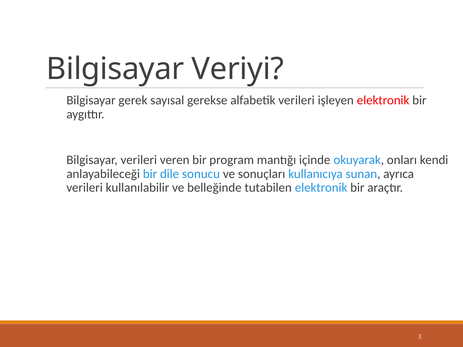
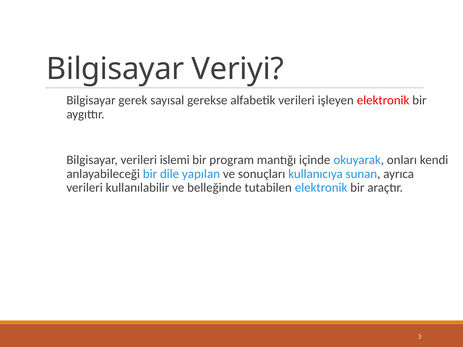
veren: veren -> islemi (175, 160)
sonucu: sonucu -> yapılan (201, 174)
